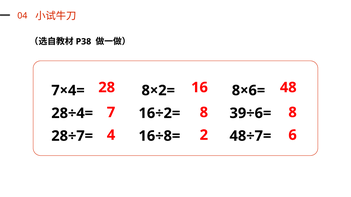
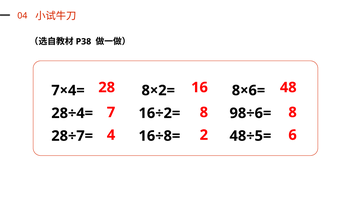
39÷6=: 39÷6= -> 98÷6= (250, 113)
48÷7=: 48÷7= -> 48÷5= (250, 136)
